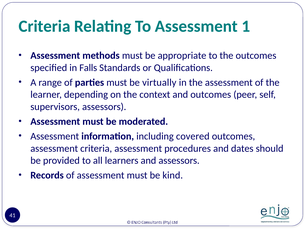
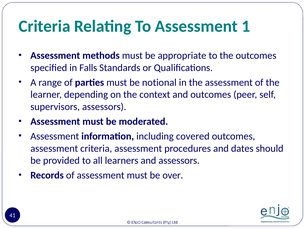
virtually: virtually -> notional (159, 82)
kind: kind -> over (173, 175)
